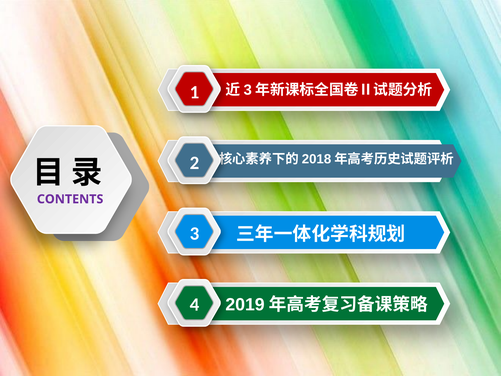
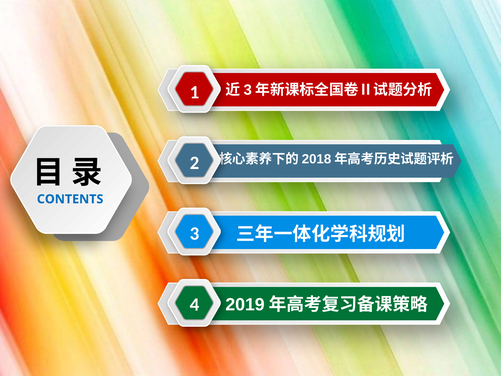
CONTENTS colour: purple -> blue (70, 199)
